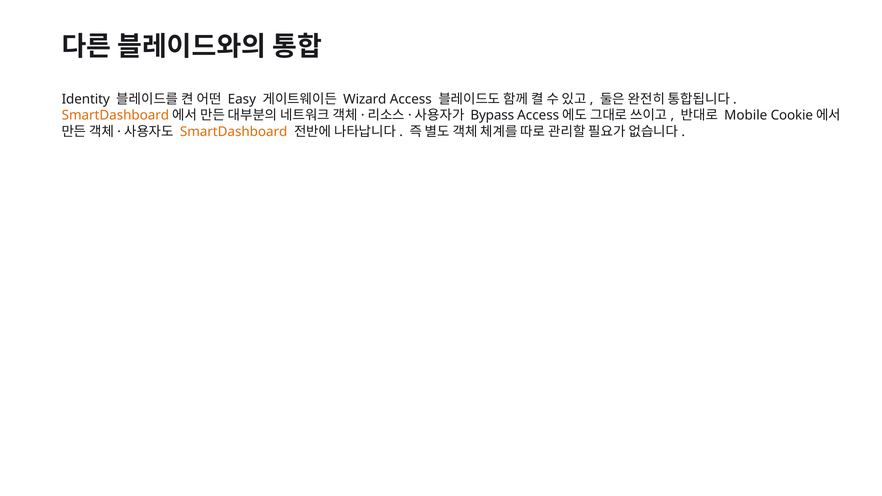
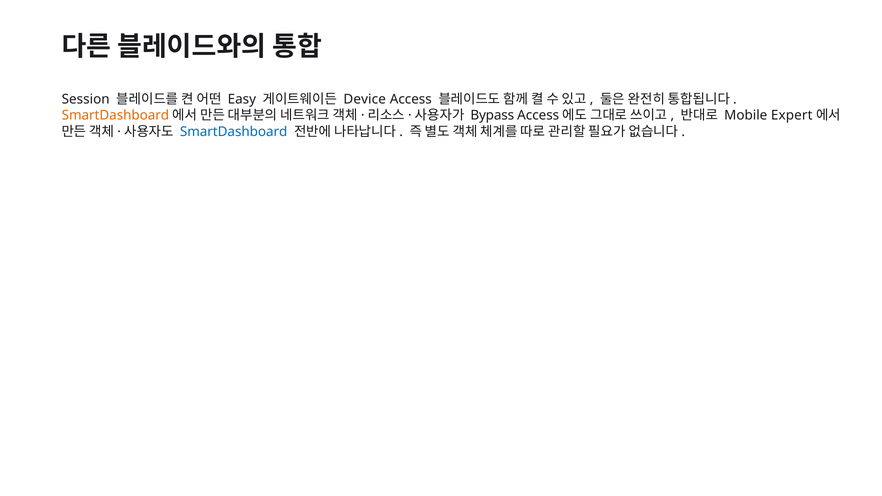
Identity: Identity -> Session (86, 99)
Wizard: Wizard -> Device (365, 99)
Cookie: Cookie -> Expert (792, 116)
SmartDashboard colour: orange -> blue (234, 132)
